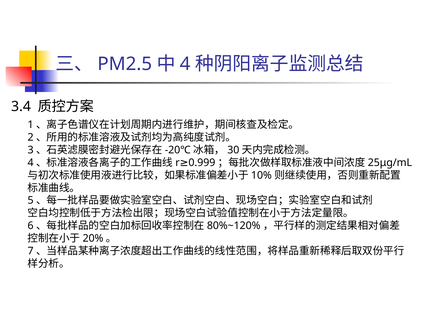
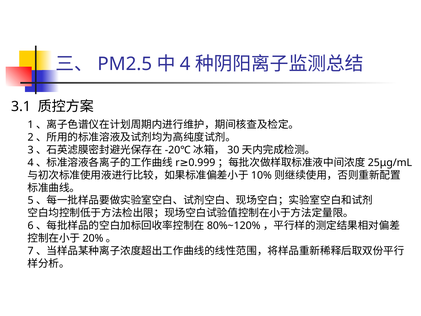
3.4: 3.4 -> 3.1 (21, 106)
